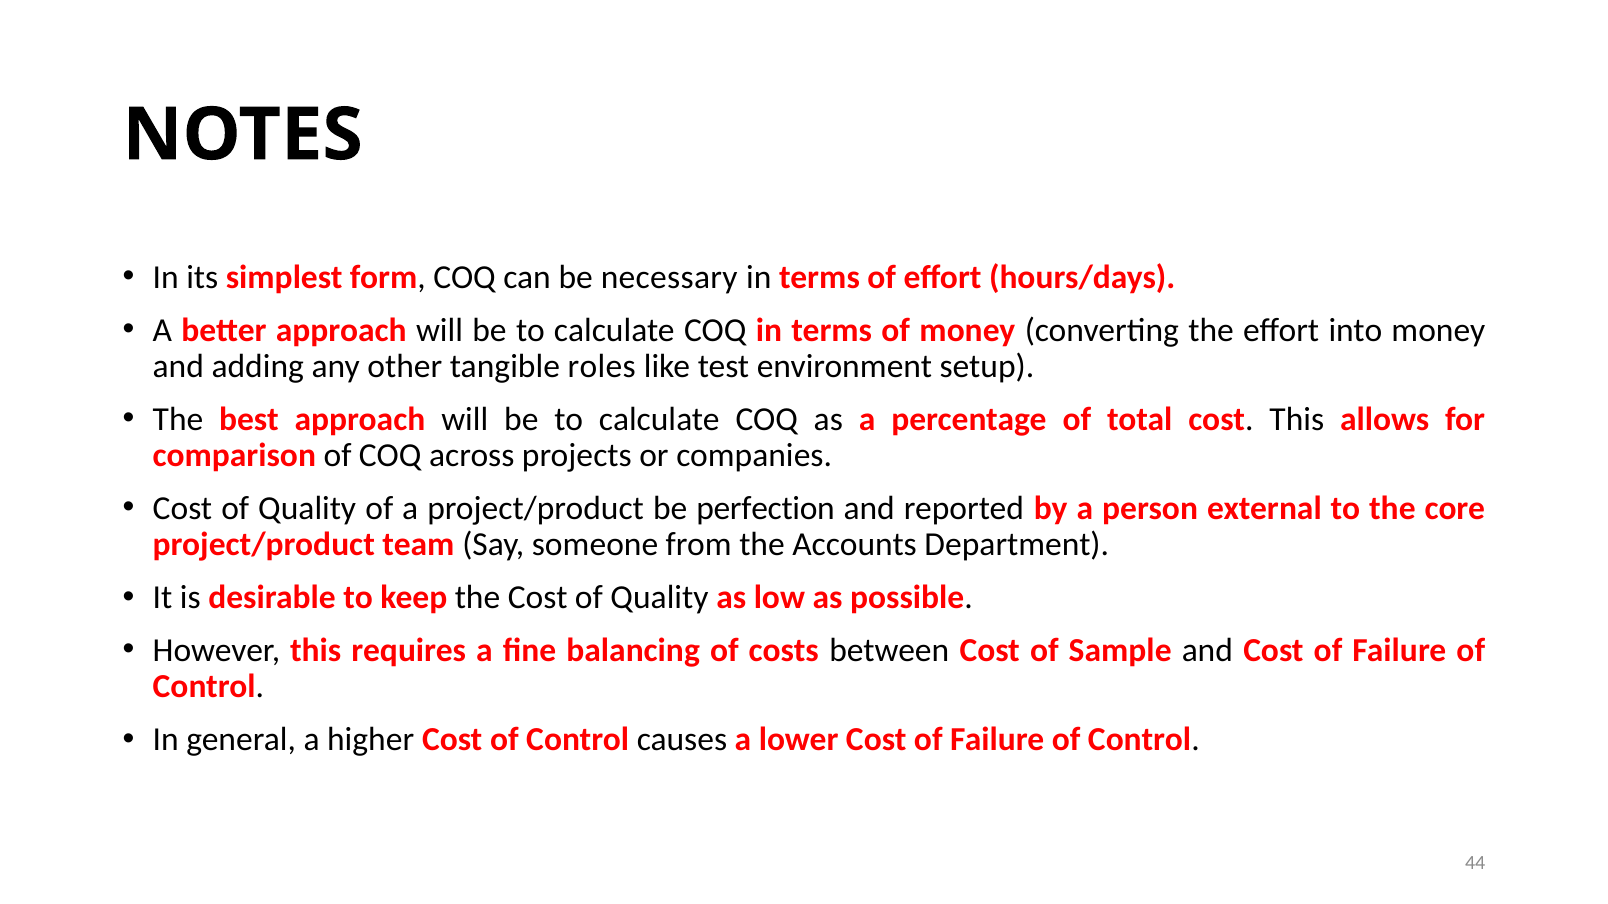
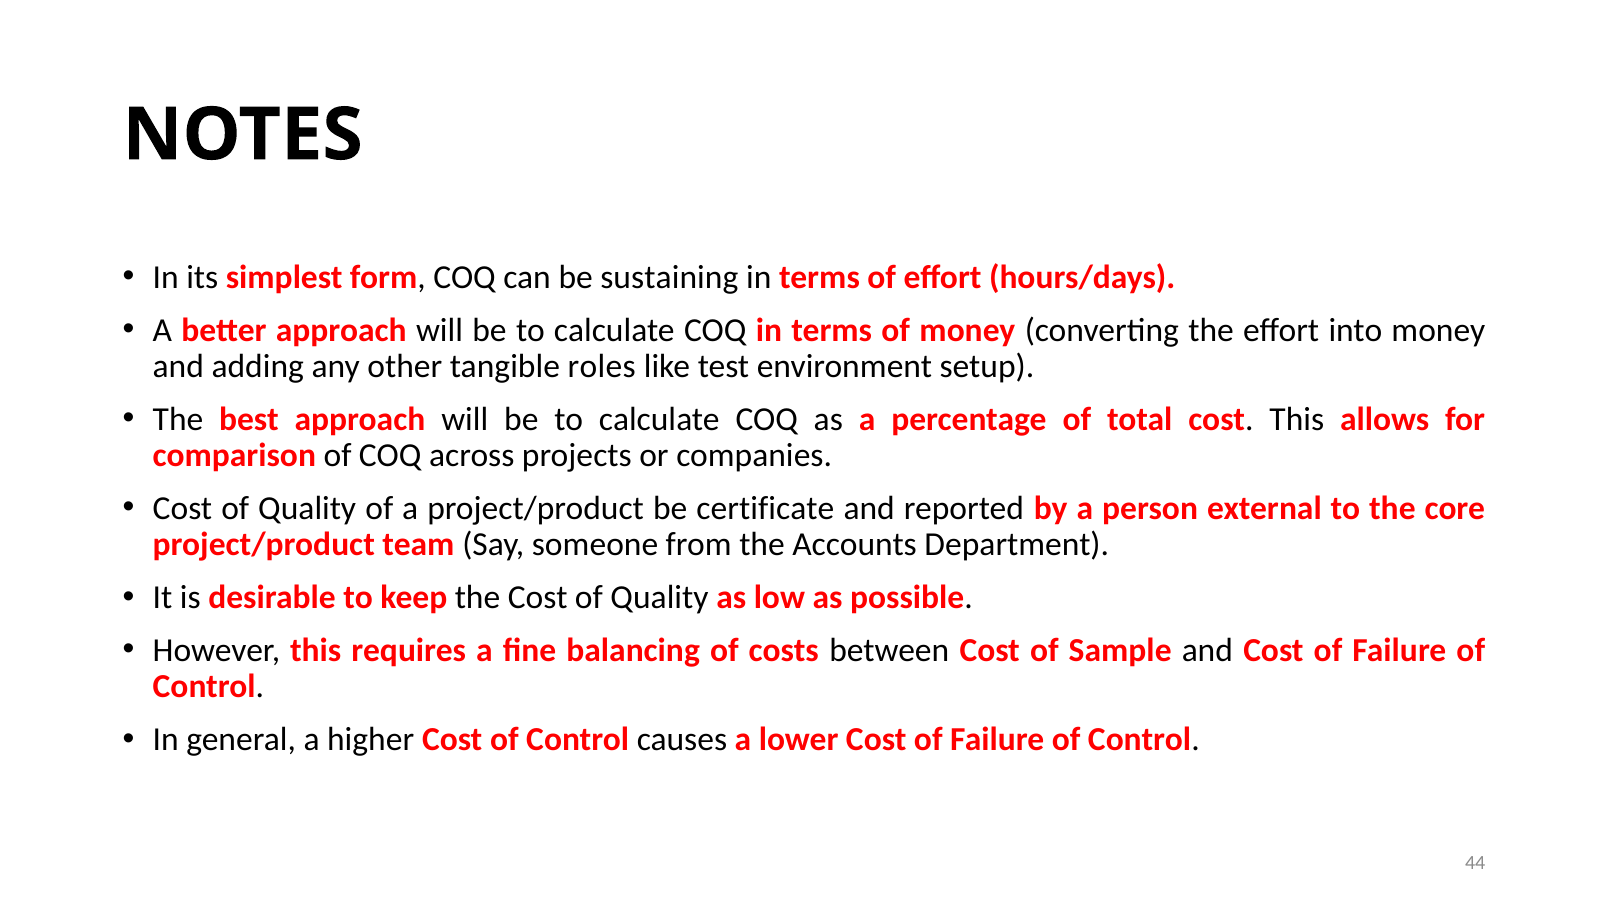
necessary: necessary -> sustaining (669, 277)
perfection: perfection -> certificate (765, 509)
